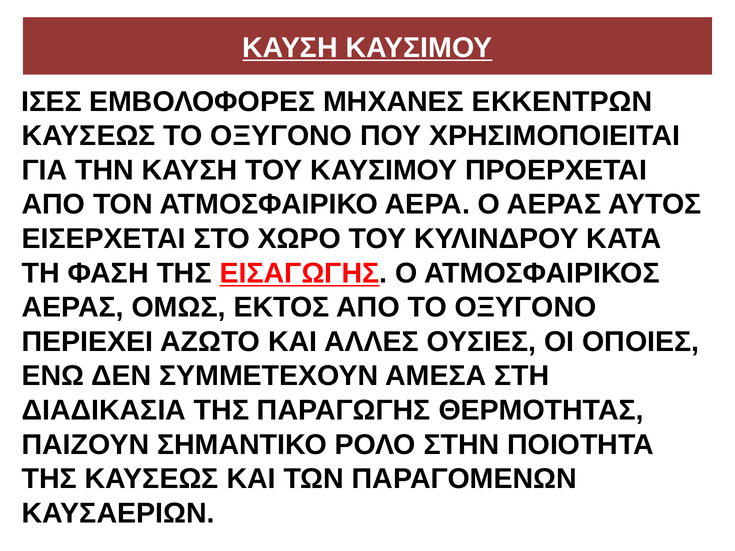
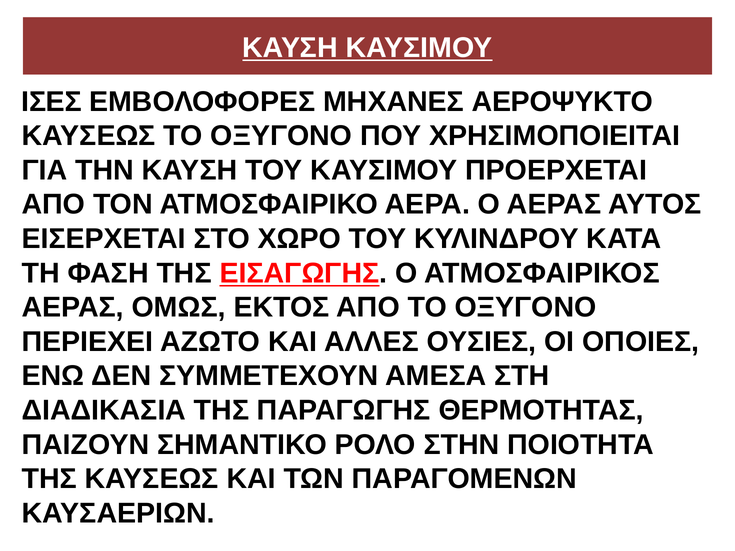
ΕΚΚΕΝΤΡΩΝ: ΕΚΚΕΝΤΡΩΝ -> ΑΕΡΟΨΥΚΤΟ (562, 102)
